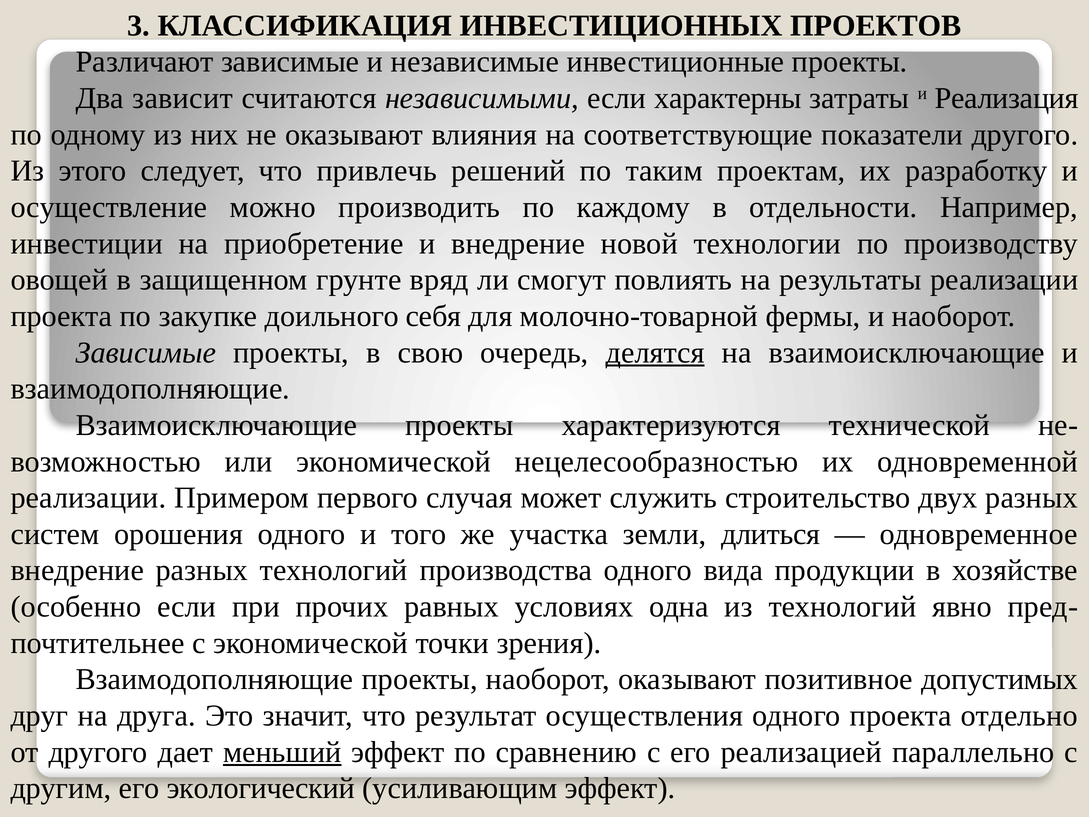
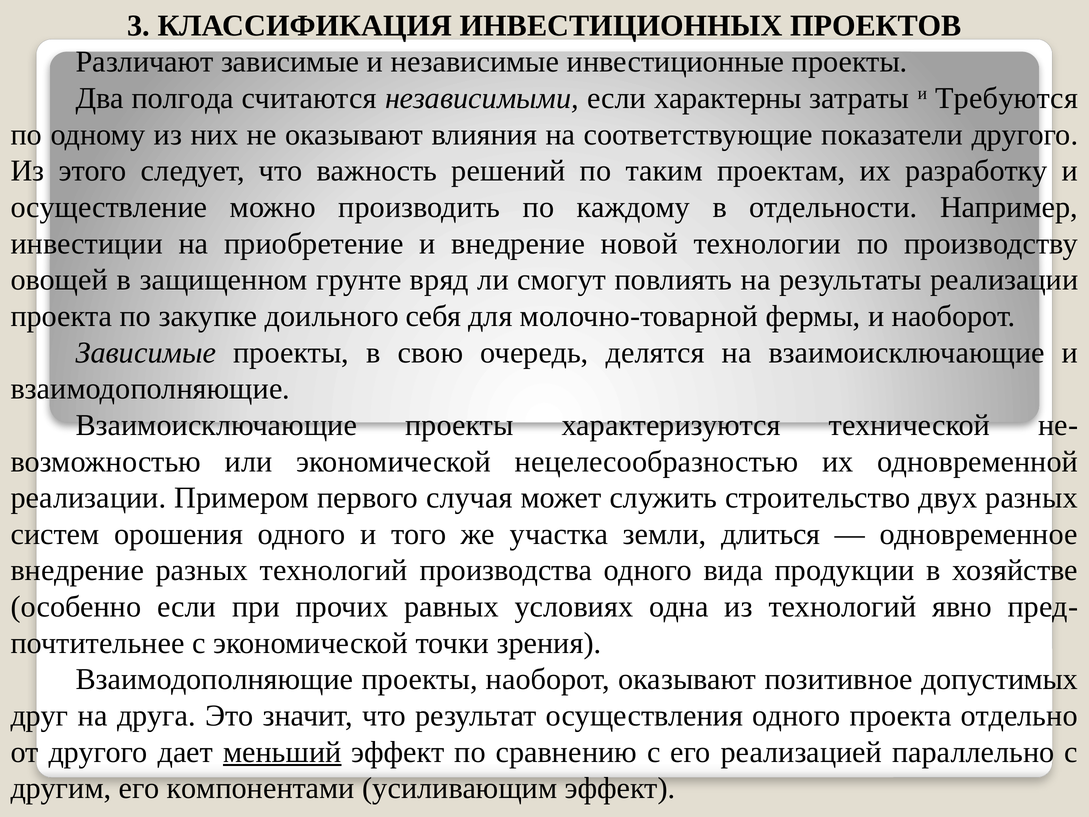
зависит: зависит -> полгода (183, 98)
Реализация: Реализация -> Требуются (1007, 98)
привлечь: привлечь -> важность (377, 171)
делятся underline: present -> none (655, 352)
экологический: экологический -> компонентами (261, 788)
